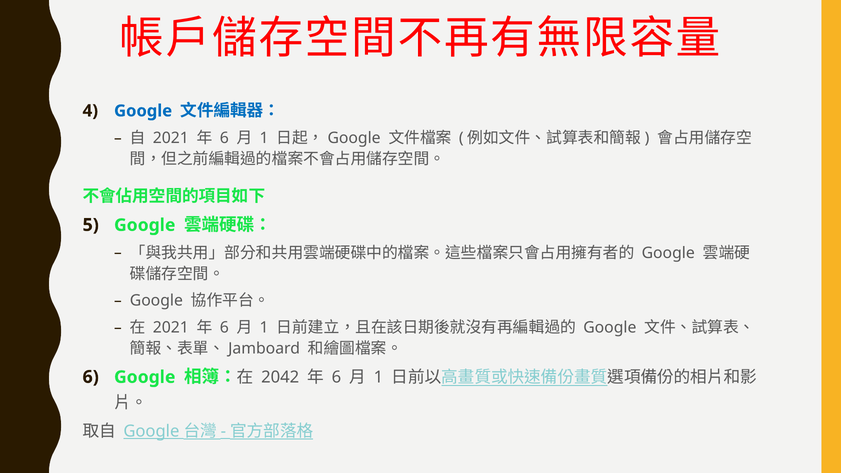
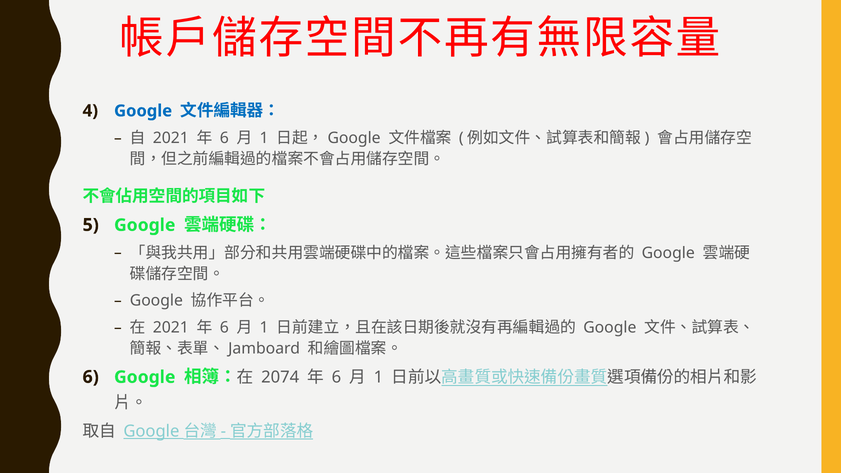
2042: 2042 -> 2074 (280, 377)
